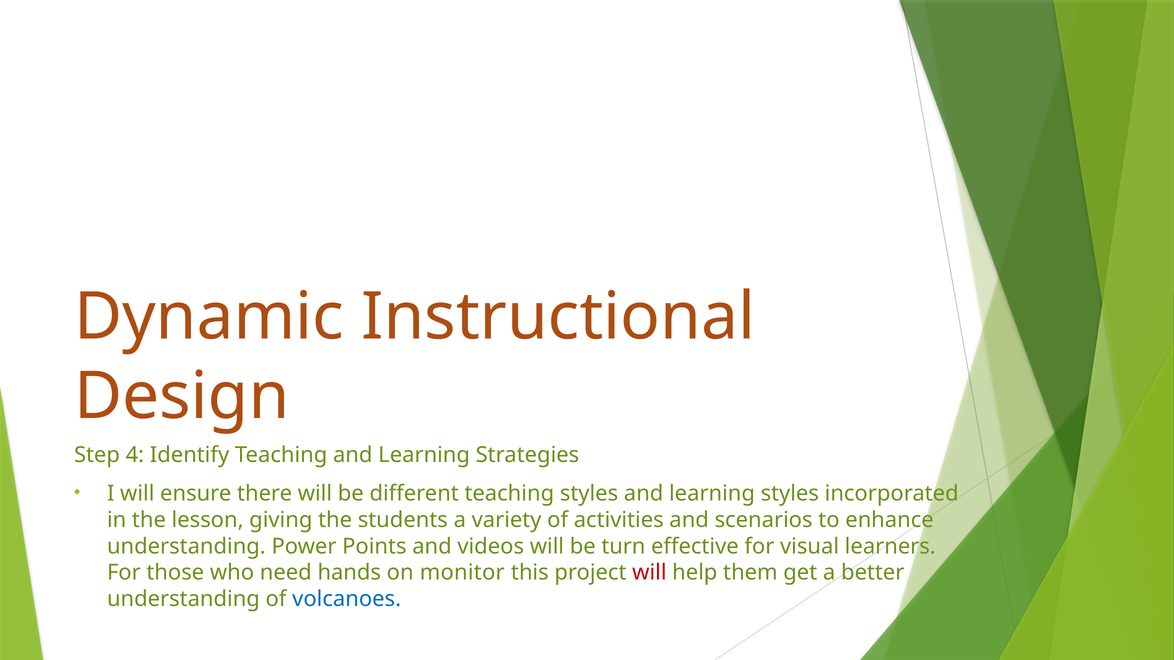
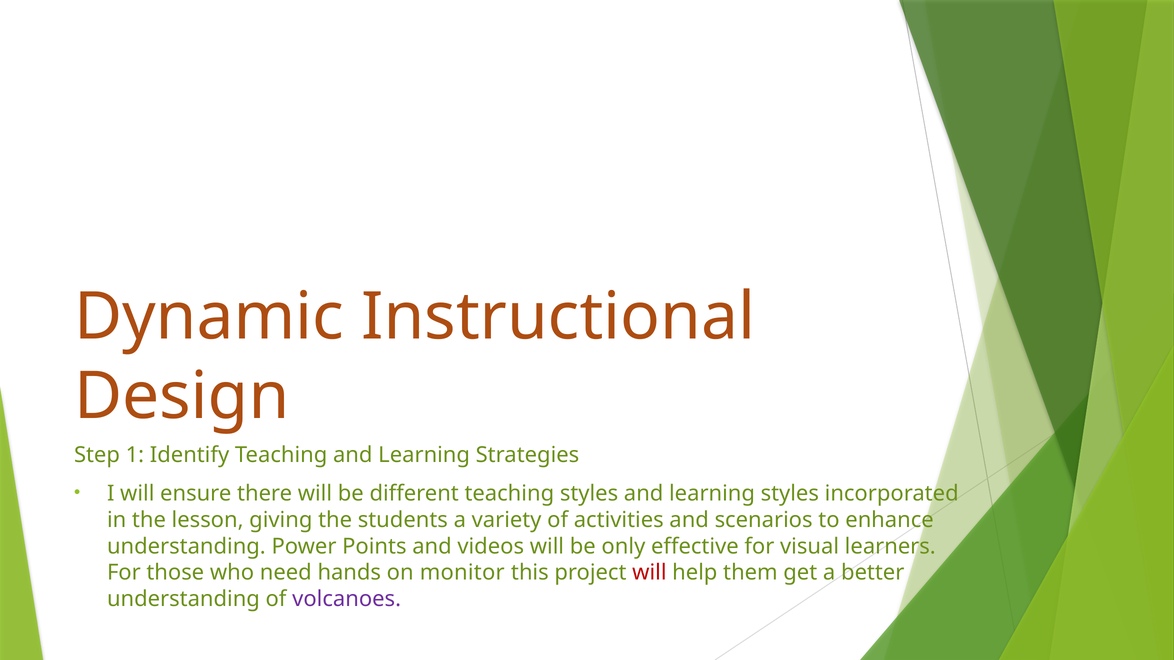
4: 4 -> 1 (135, 455)
turn: turn -> only (623, 547)
volcanoes colour: blue -> purple (347, 599)
